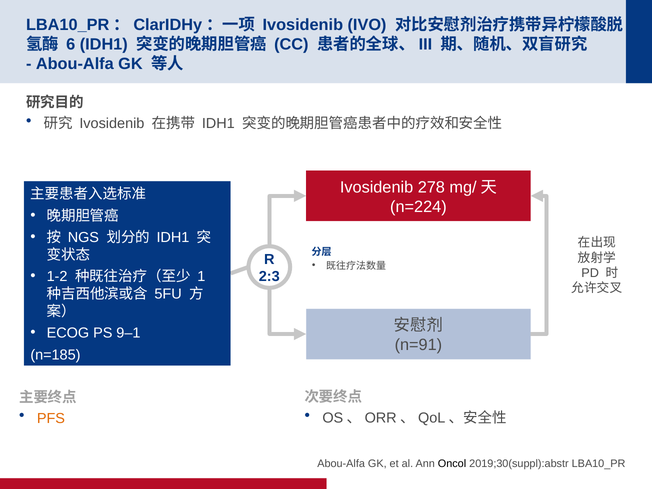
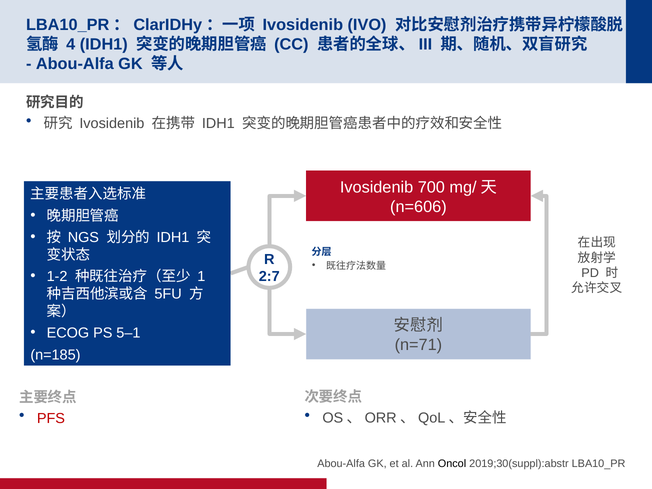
6: 6 -> 4 (71, 44)
278: 278 -> 700 (431, 187)
n=224: n=224 -> n=606 (418, 207)
2:3: 2:3 -> 2:7 (269, 277)
9–1: 9–1 -> 5–1 (128, 333)
n=91: n=91 -> n=71 (418, 345)
PFS colour: orange -> red (51, 418)
